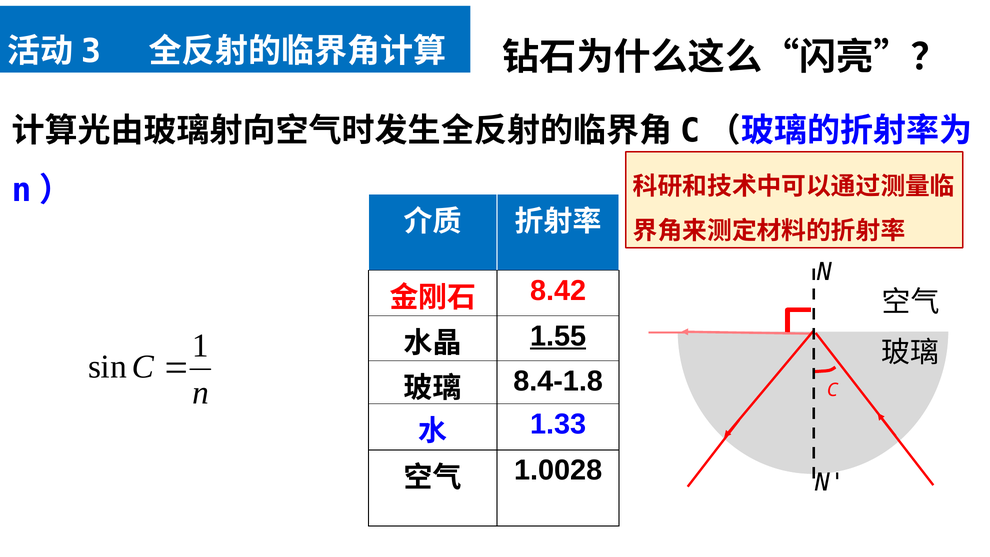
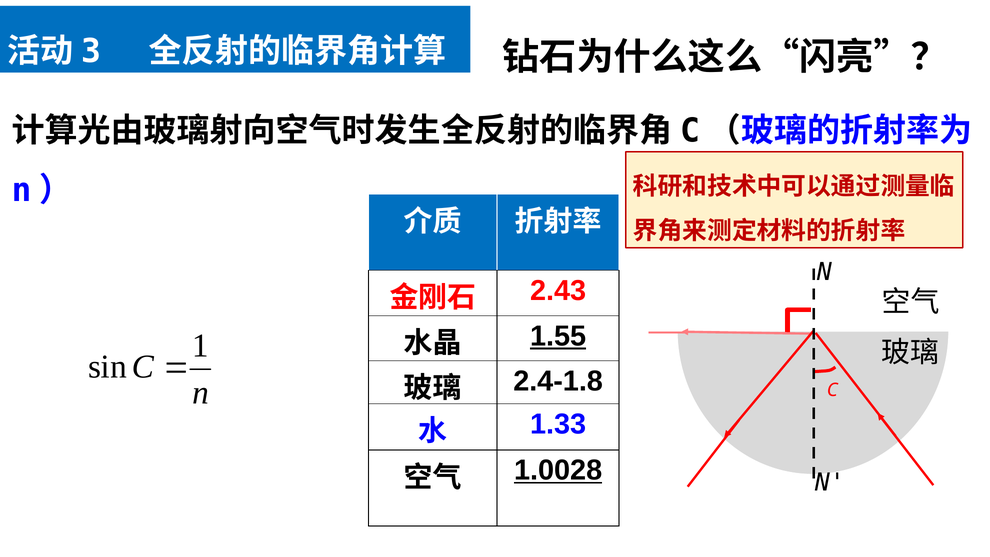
8.42: 8.42 -> 2.43 (558, 290)
8.4-1.8: 8.4-1.8 -> 2.4-1.8 (558, 381)
1.0028 underline: none -> present (558, 470)
